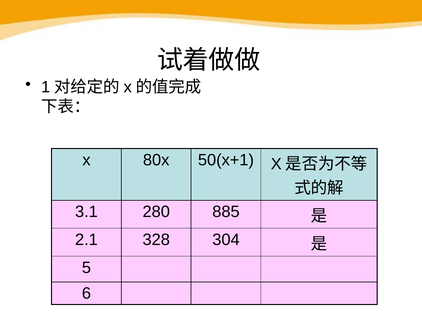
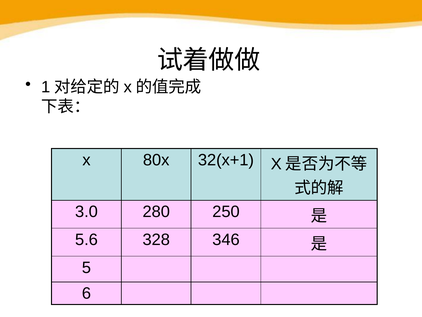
50(x+1: 50(x+1 -> 32(x+1 (226, 160)
3.1: 3.1 -> 3.0 (86, 211)
885: 885 -> 250 (226, 211)
2.1: 2.1 -> 5.6 (86, 239)
304: 304 -> 346 (226, 239)
